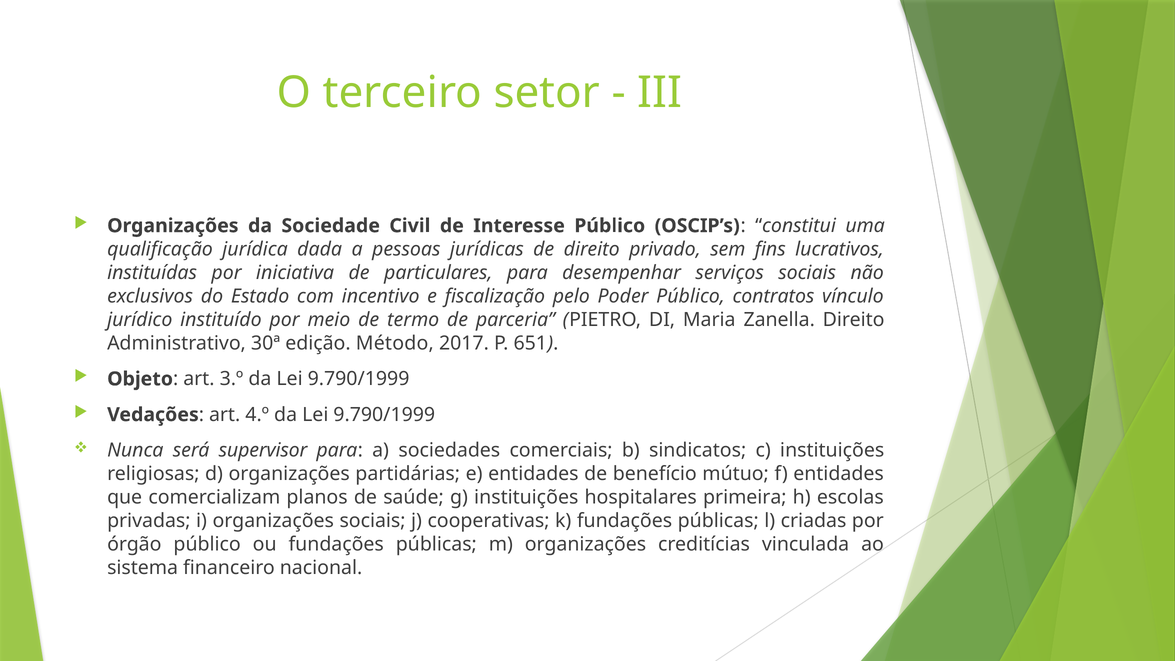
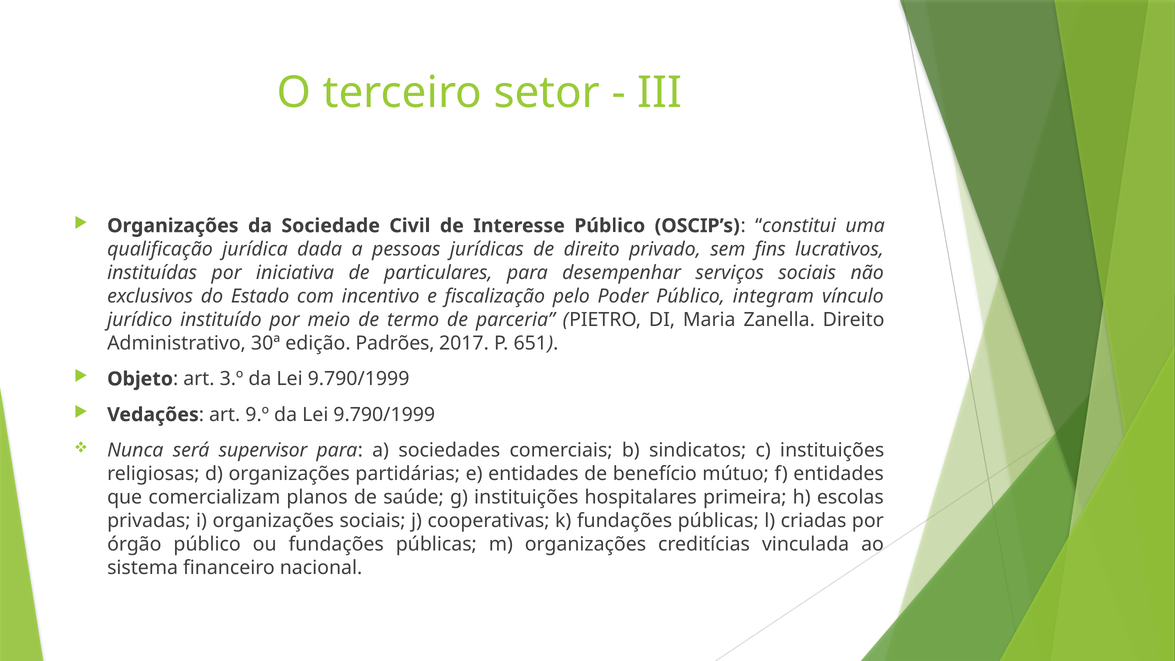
contratos: contratos -> integram (773, 296)
Método: Método -> Padrões (395, 343)
4.º: 4.º -> 9.º (257, 415)
